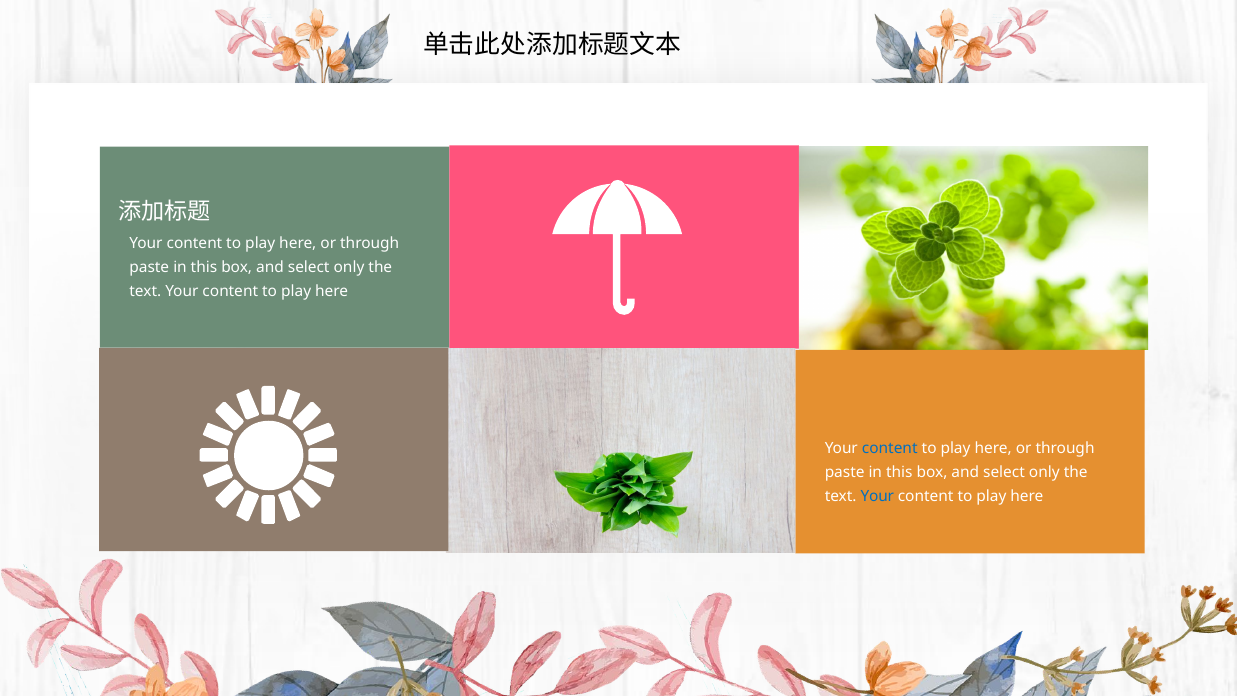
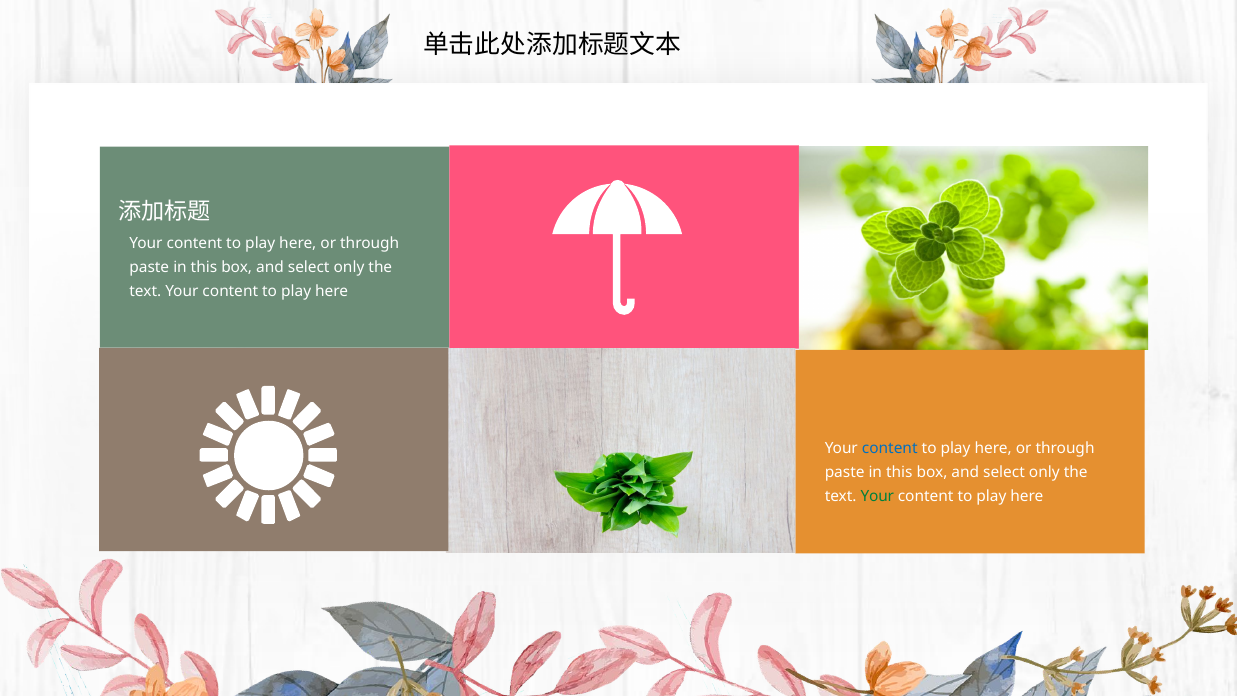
Your colour: blue -> green (877, 497)
